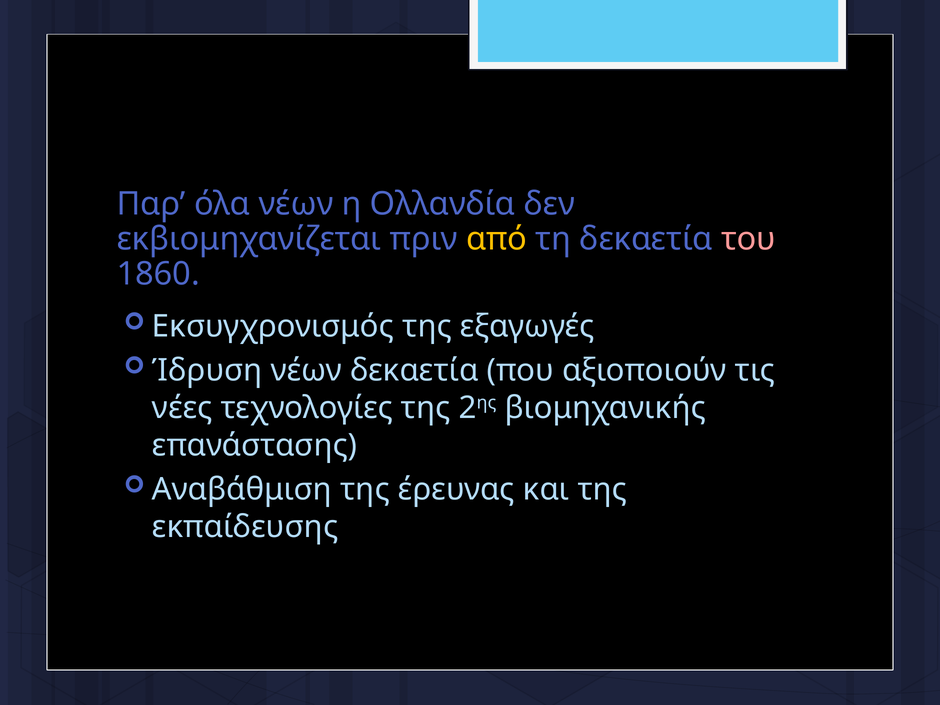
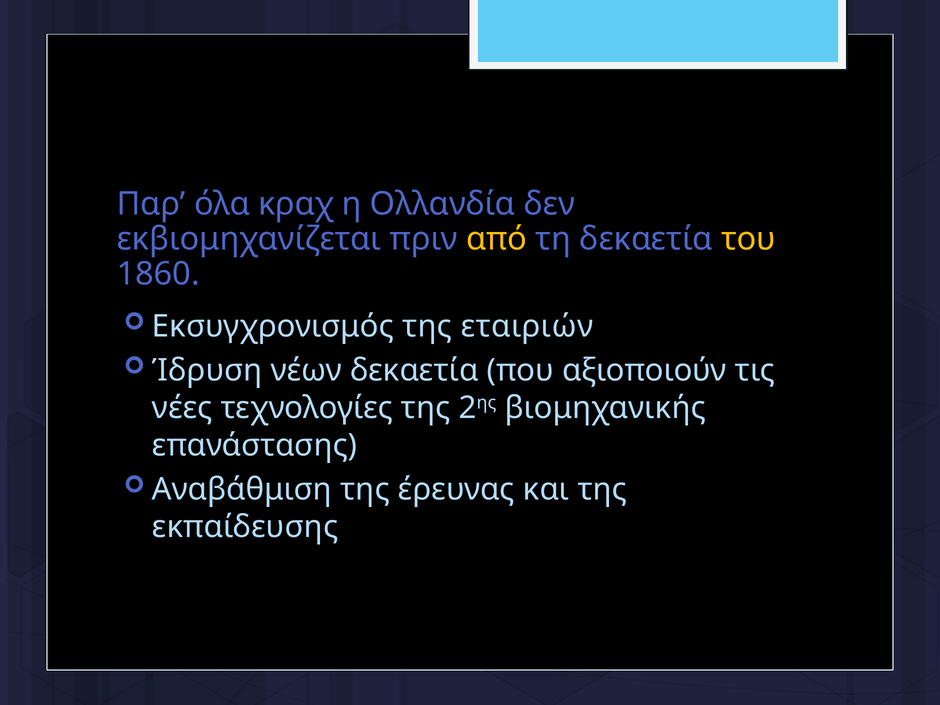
όλα νέων: νέων -> κραχ (296, 204)
του colour: pink -> yellow (749, 239)
εξαγωγές: εξαγωγές -> εταιριών (527, 326)
